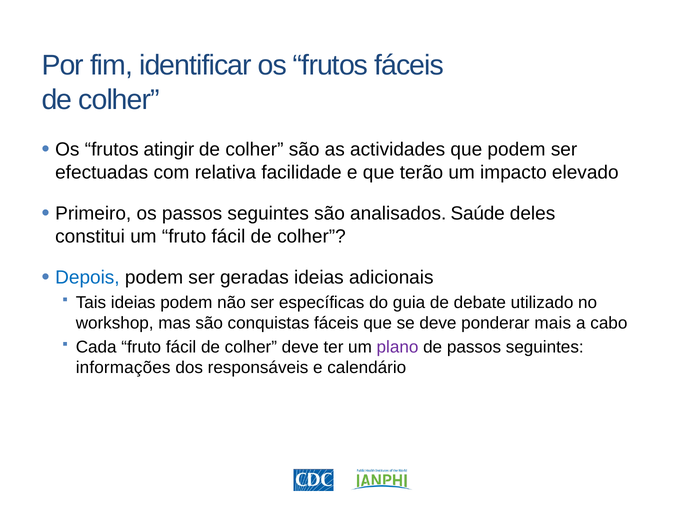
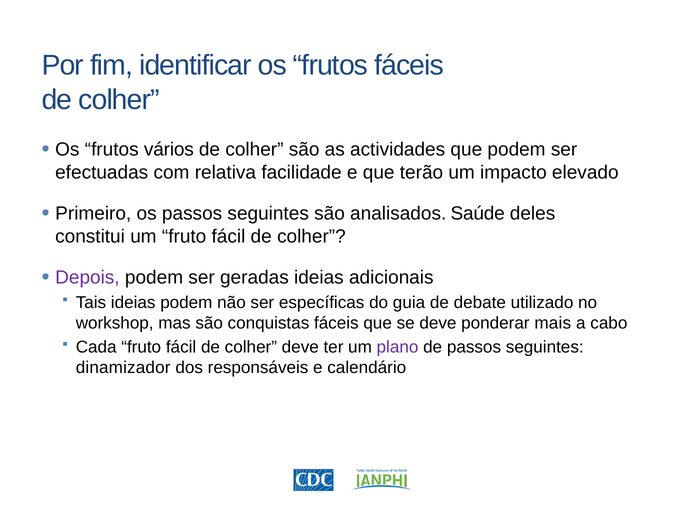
atingir: atingir -> vários (169, 150)
Depois colour: blue -> purple (87, 278)
informações: informações -> dinamizador (123, 368)
